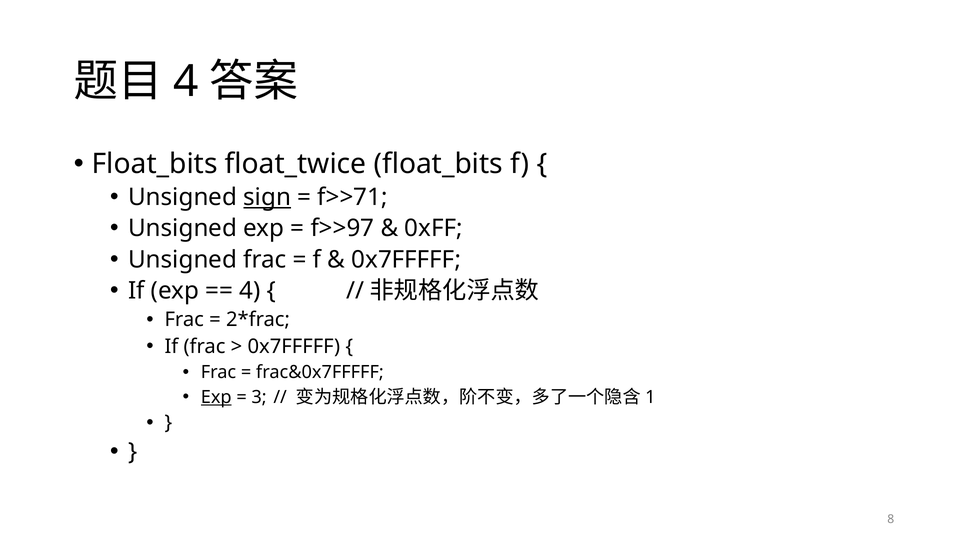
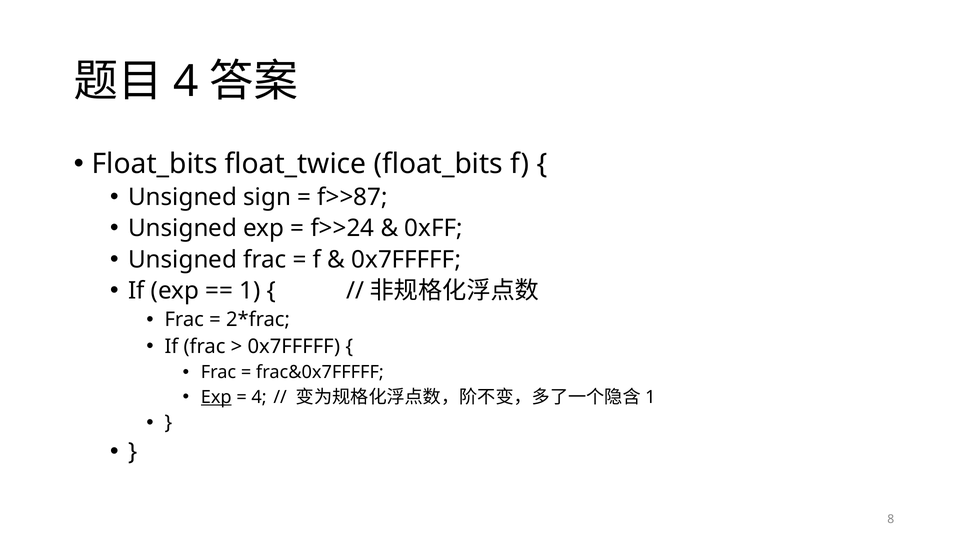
sign underline: present -> none (267, 197)
f>>71: f>>71 -> f>>87 (352, 197)
f>>97: f>>97 -> f>>24 (342, 228)
4: 4 -> 1 (250, 290)
3: 3 -> 4 (259, 397)
